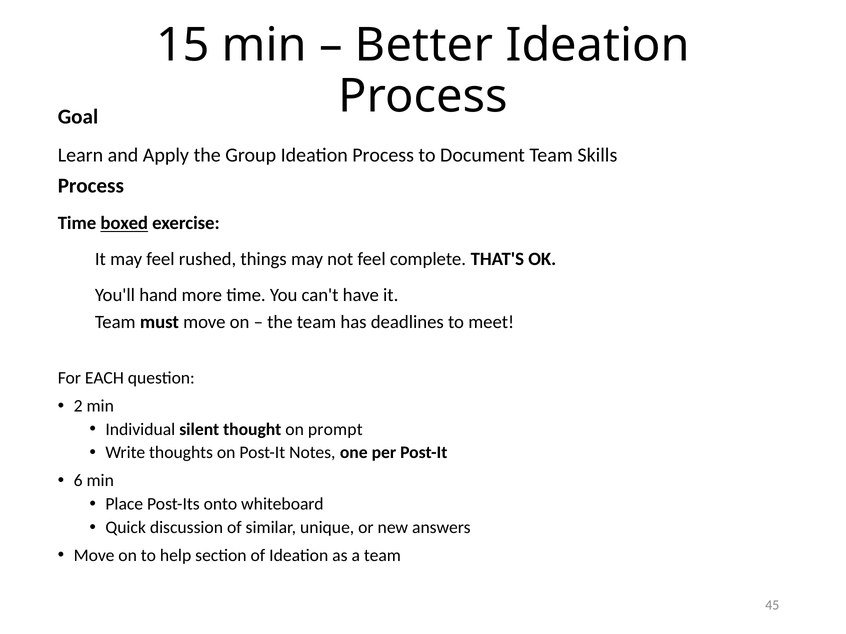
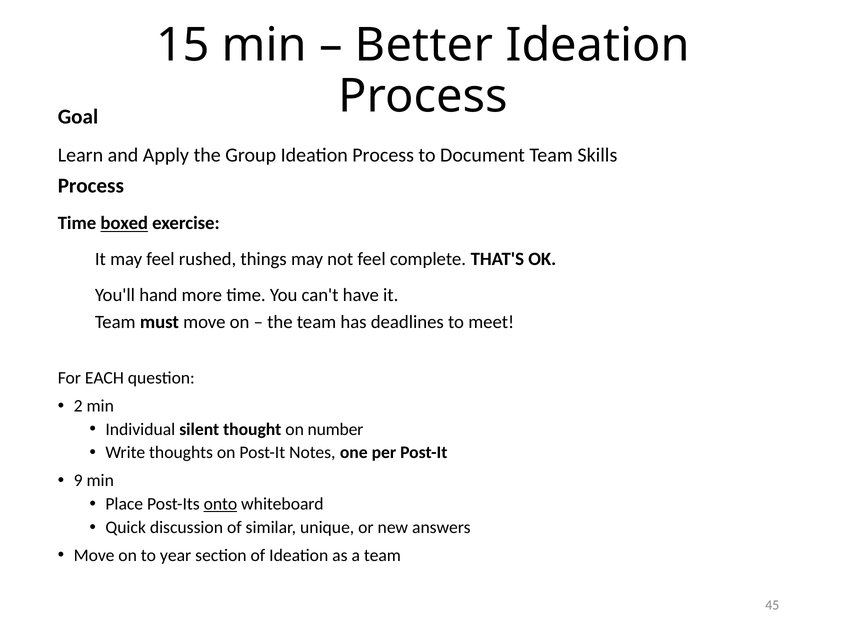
prompt: prompt -> number (335, 430)
6: 6 -> 9 (78, 481)
onto underline: none -> present (220, 504)
help: help -> year (176, 556)
